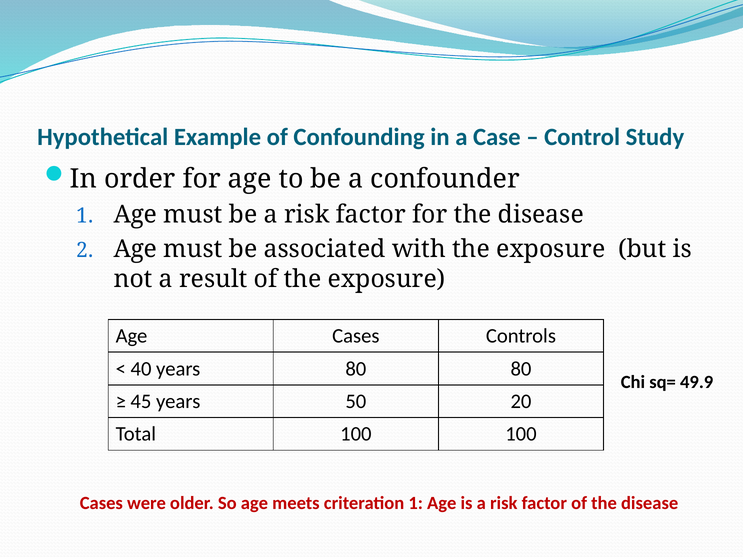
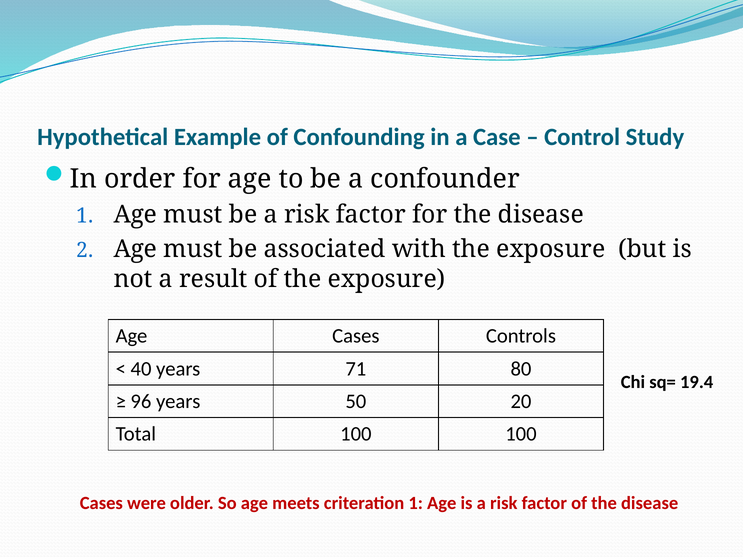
years 80: 80 -> 71 (356, 369)
49.9: 49.9 -> 19.4 (697, 382)
45: 45 -> 96 (141, 402)
